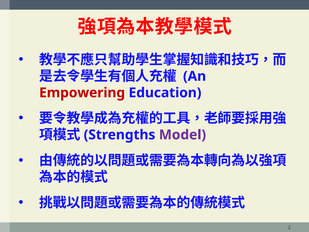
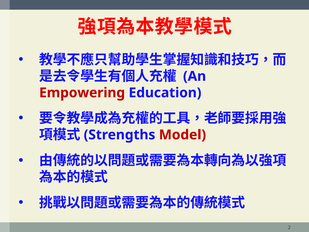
Model colour: purple -> red (182, 135)
